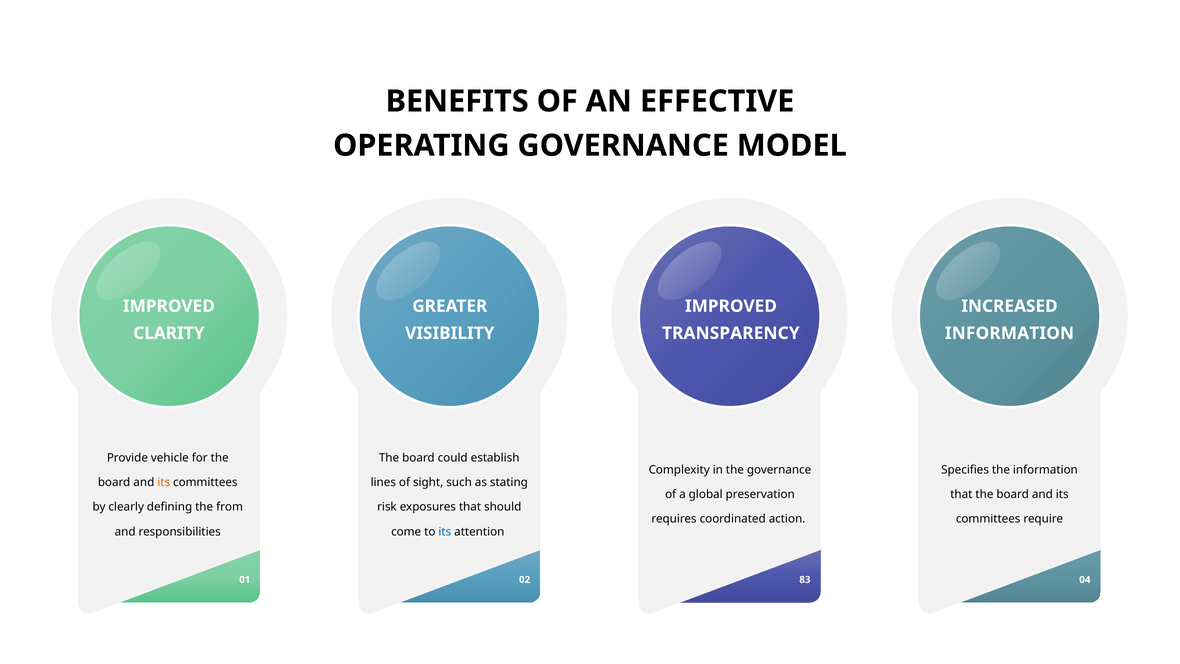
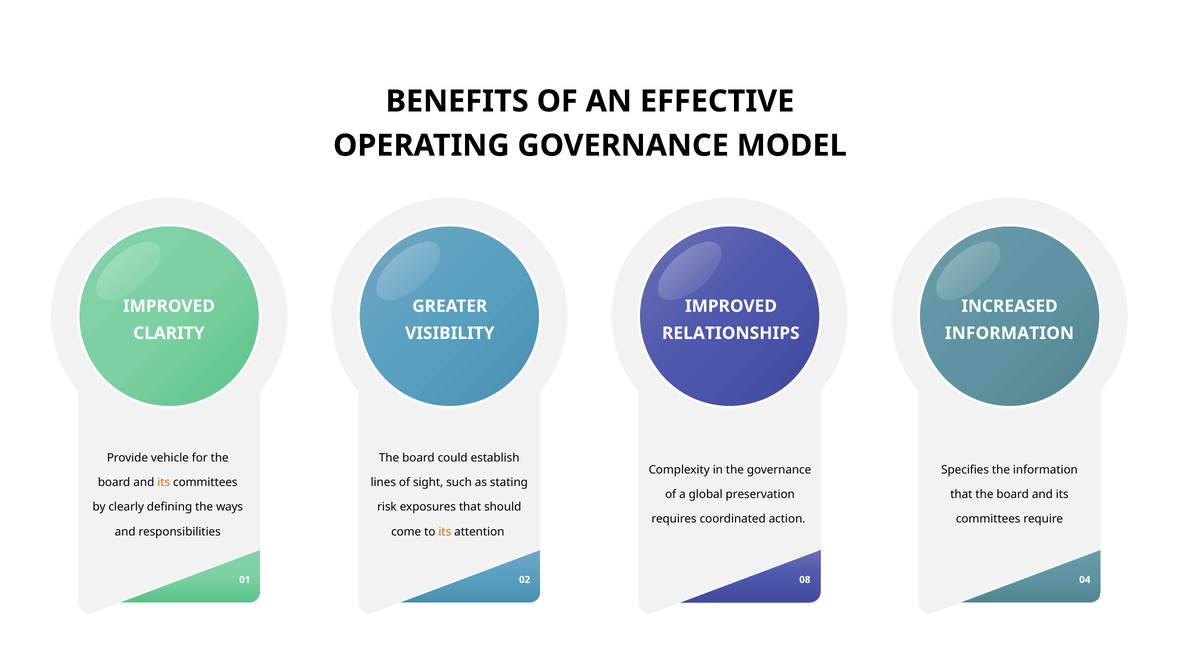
TRANSPARENCY: TRANSPARENCY -> RELATIONSHIPS (731, 333)
from: from -> ways (230, 507)
its colour: blue -> orange (445, 531)
83: 83 -> 08 (805, 579)
